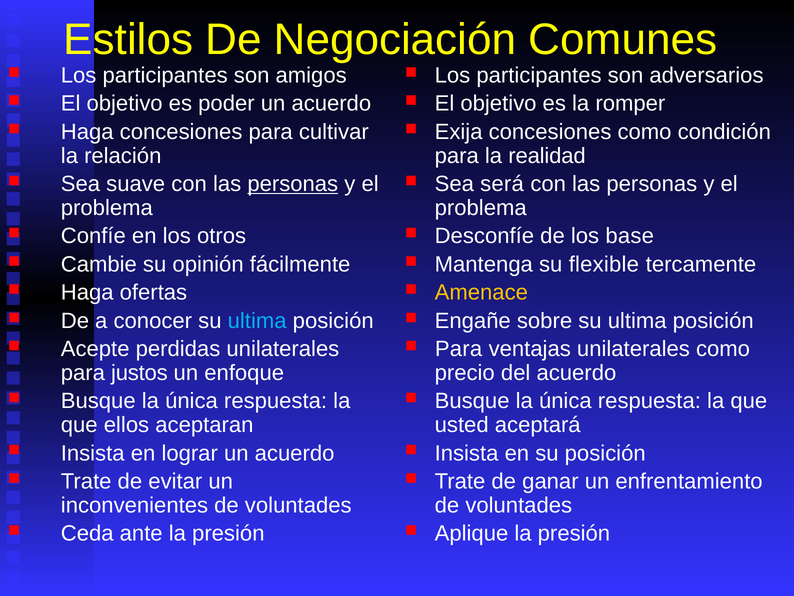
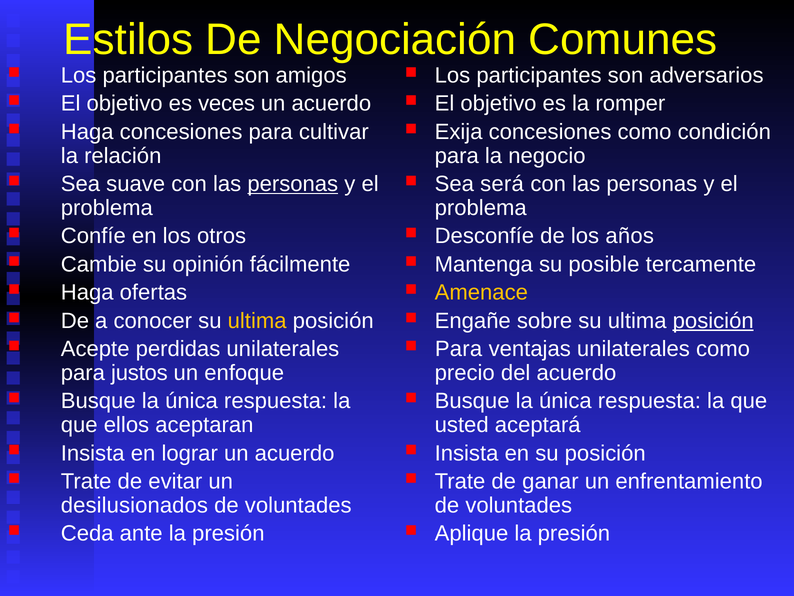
poder: poder -> veces (227, 104)
realidad: realidad -> negocio (547, 156)
base: base -> años (630, 236)
flexible: flexible -> posible (604, 264)
ultima colour: light blue -> yellow (257, 321)
posición underline: none -> present (713, 321)
inconvenientes: inconvenientes -> desilusionados (134, 505)
